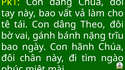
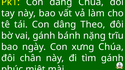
hãnh: hãnh -> xưng (83, 47)
tìm ngào: ngào -> gánh (112, 58)
